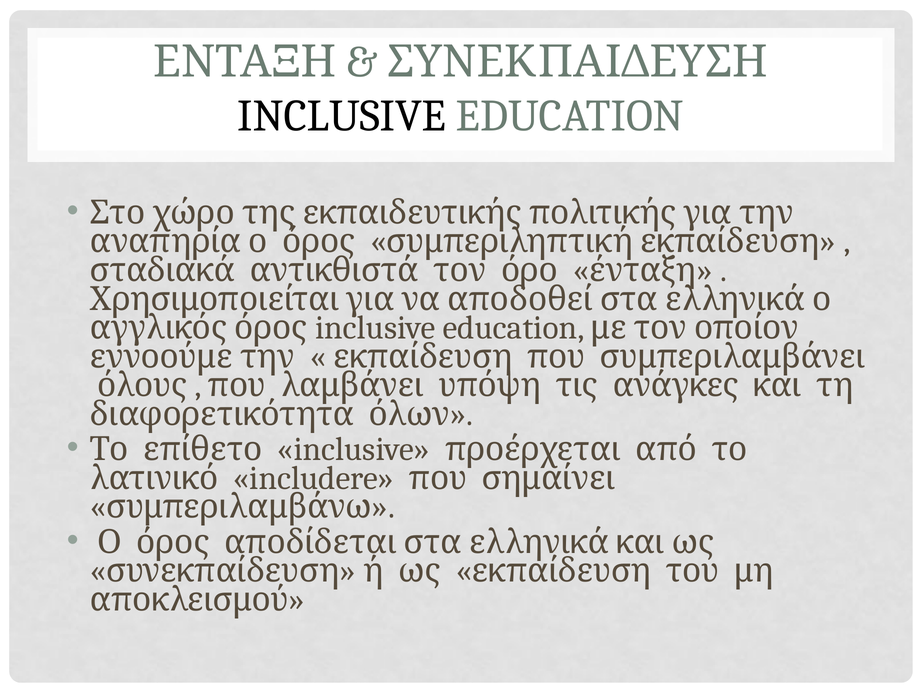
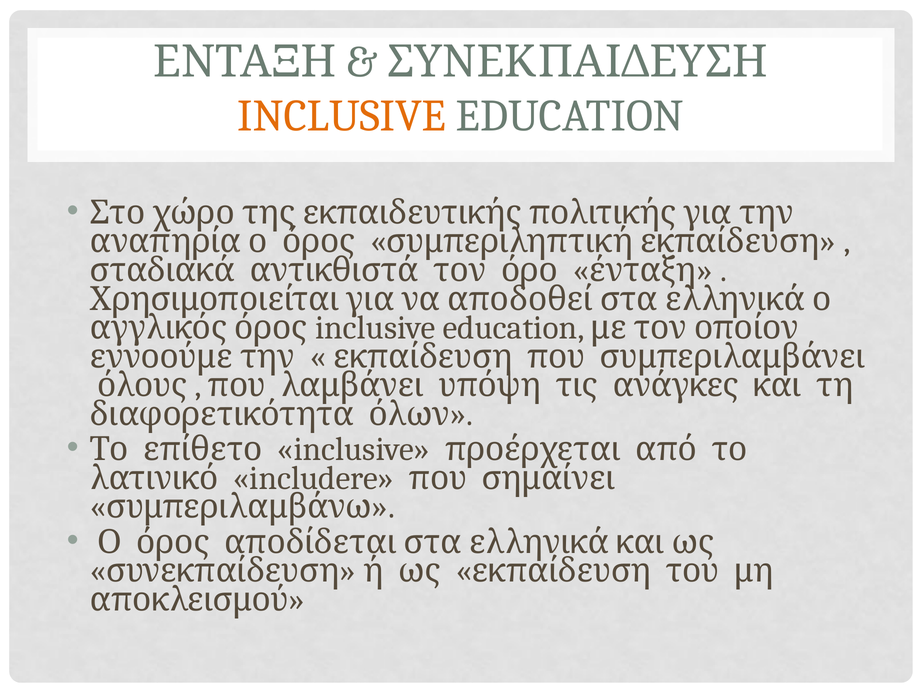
INCLUSIVE colour: black -> orange (342, 116)
